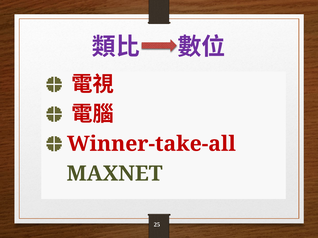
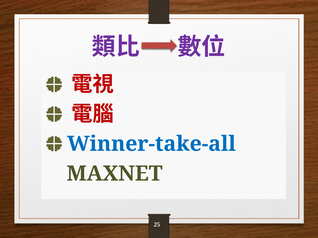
Winner-take-all colour: red -> blue (151, 144)
